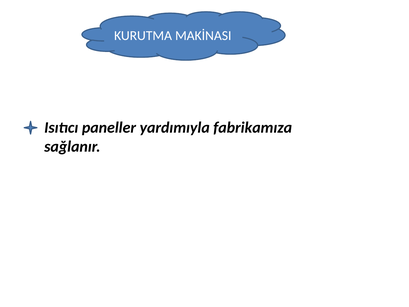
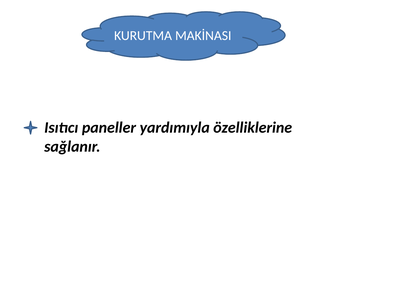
fabrikamıza: fabrikamıza -> özelliklerine (253, 127)
